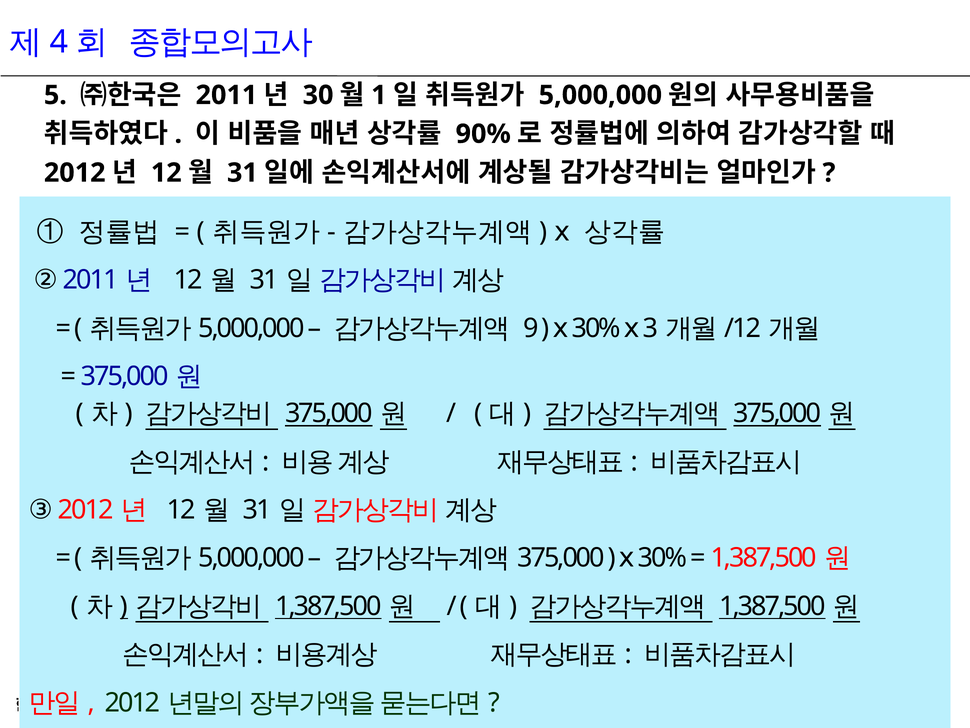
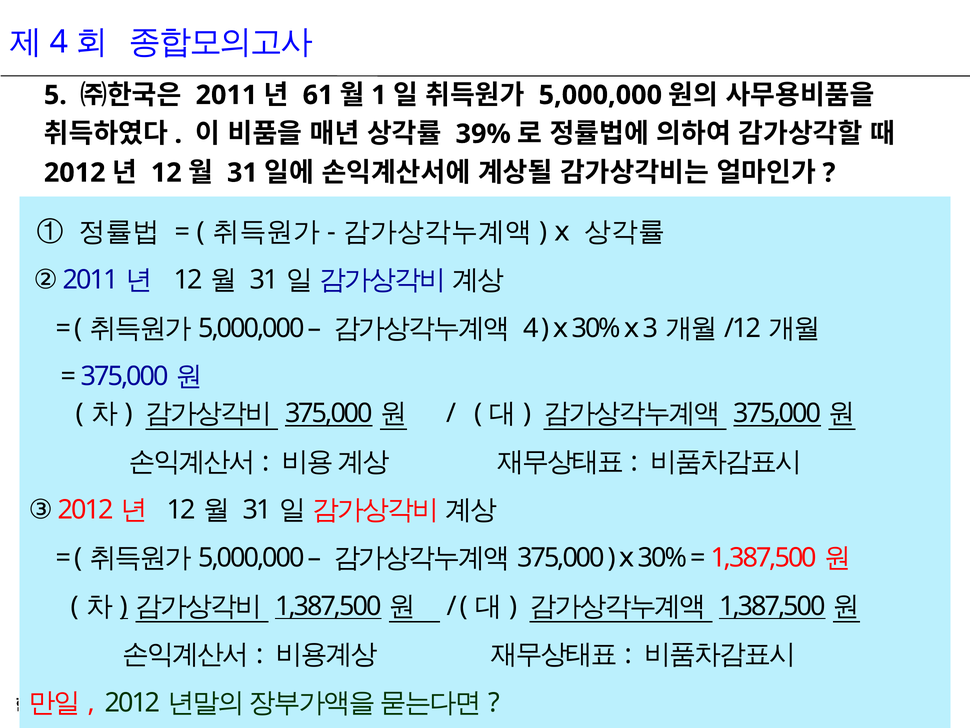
30: 30 -> 61 (318, 95)
90%: 90% -> 39% (483, 134)
9: 9 -> 4 (531, 328)
